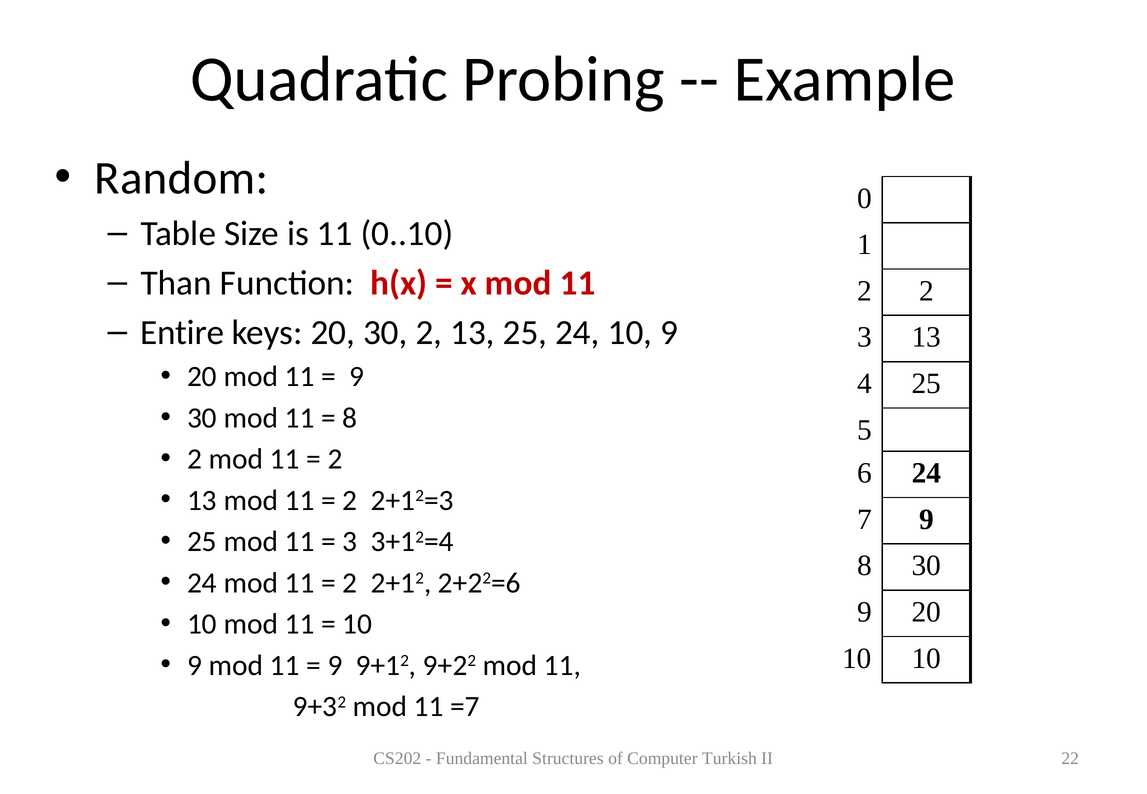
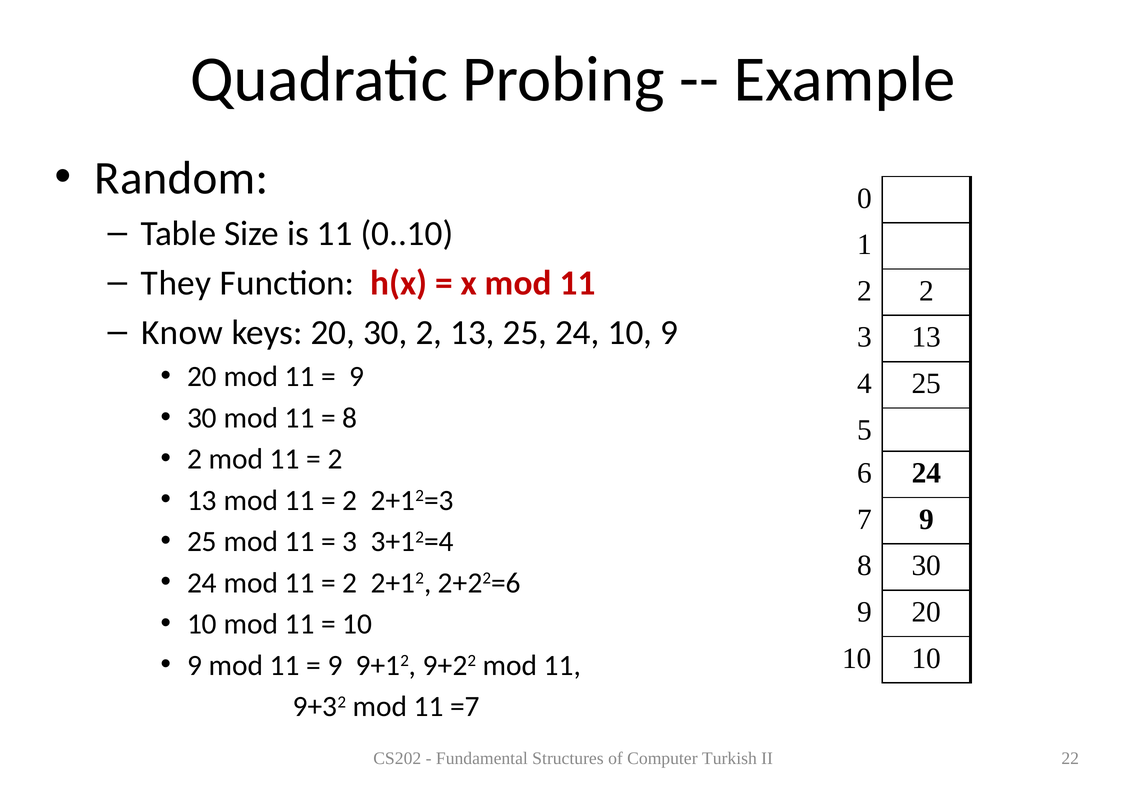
Than: Than -> They (176, 283)
Entire: Entire -> Know (182, 332)
